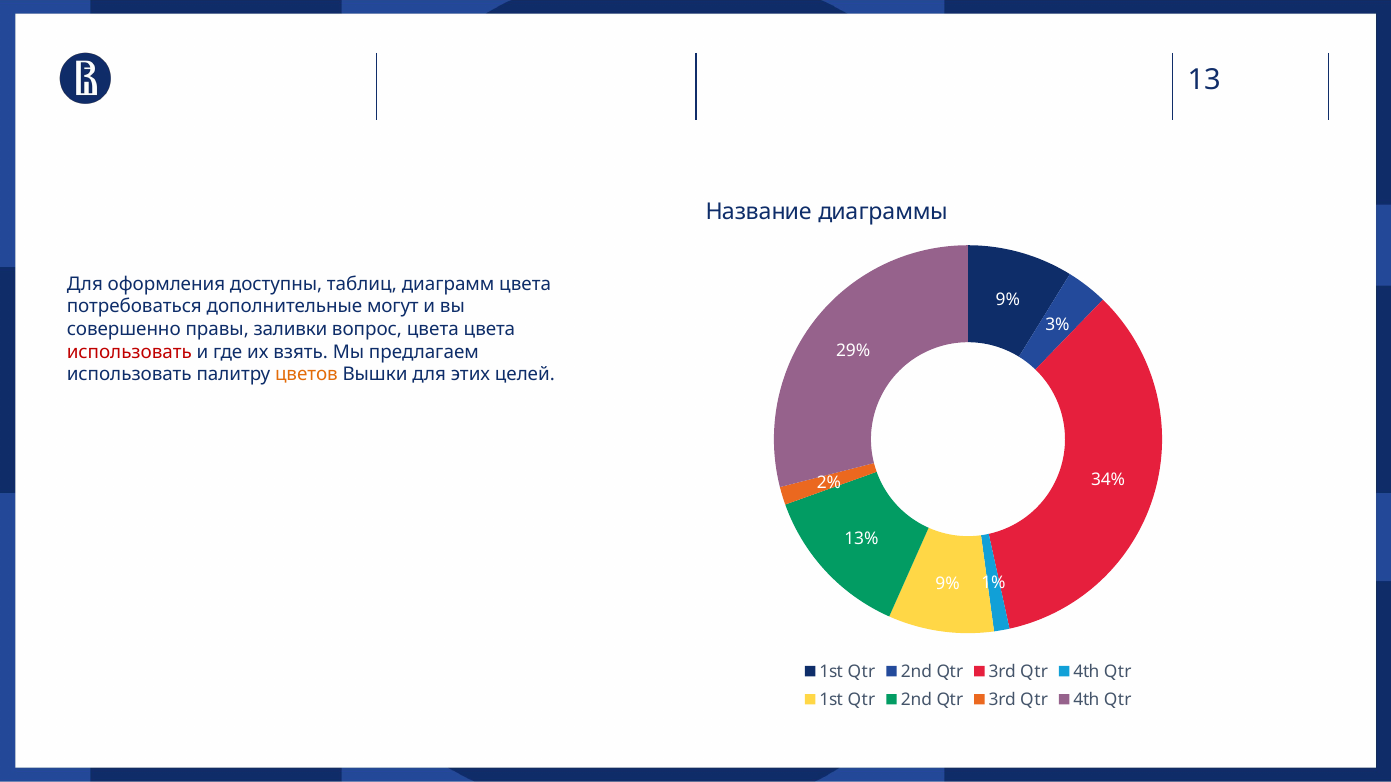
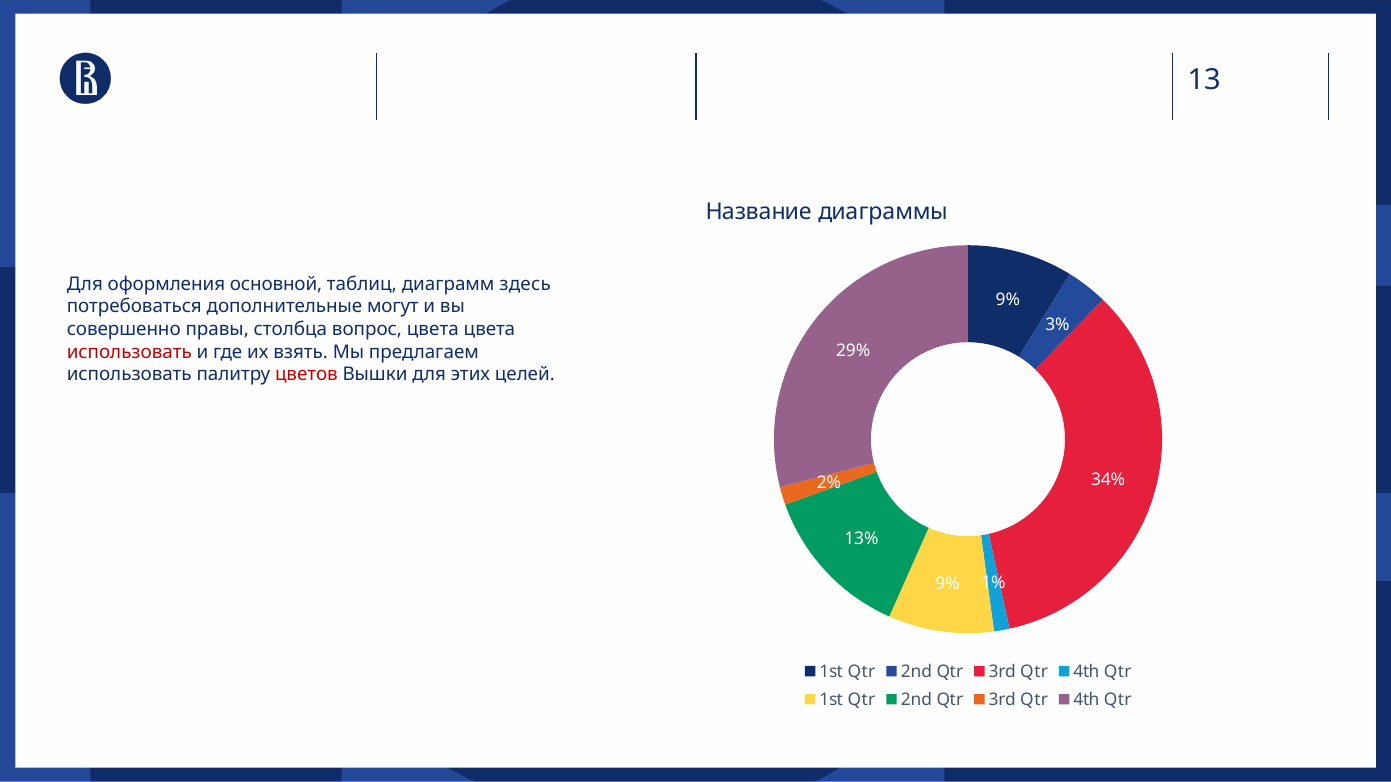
доступны: доступны -> основной (276, 284)
диаграмм цвета: цвета -> здесь (525, 284)
заливки: заливки -> столбца (290, 329)
цветов colour: orange -> red (306, 375)
